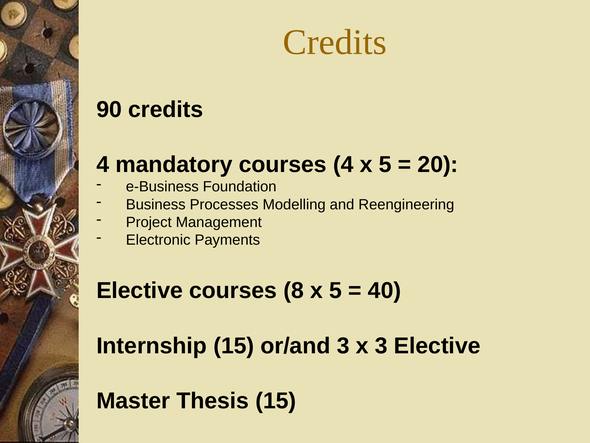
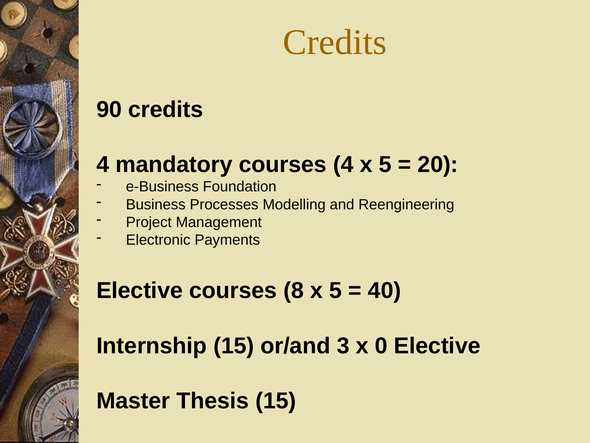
x 3: 3 -> 0 (381, 345)
